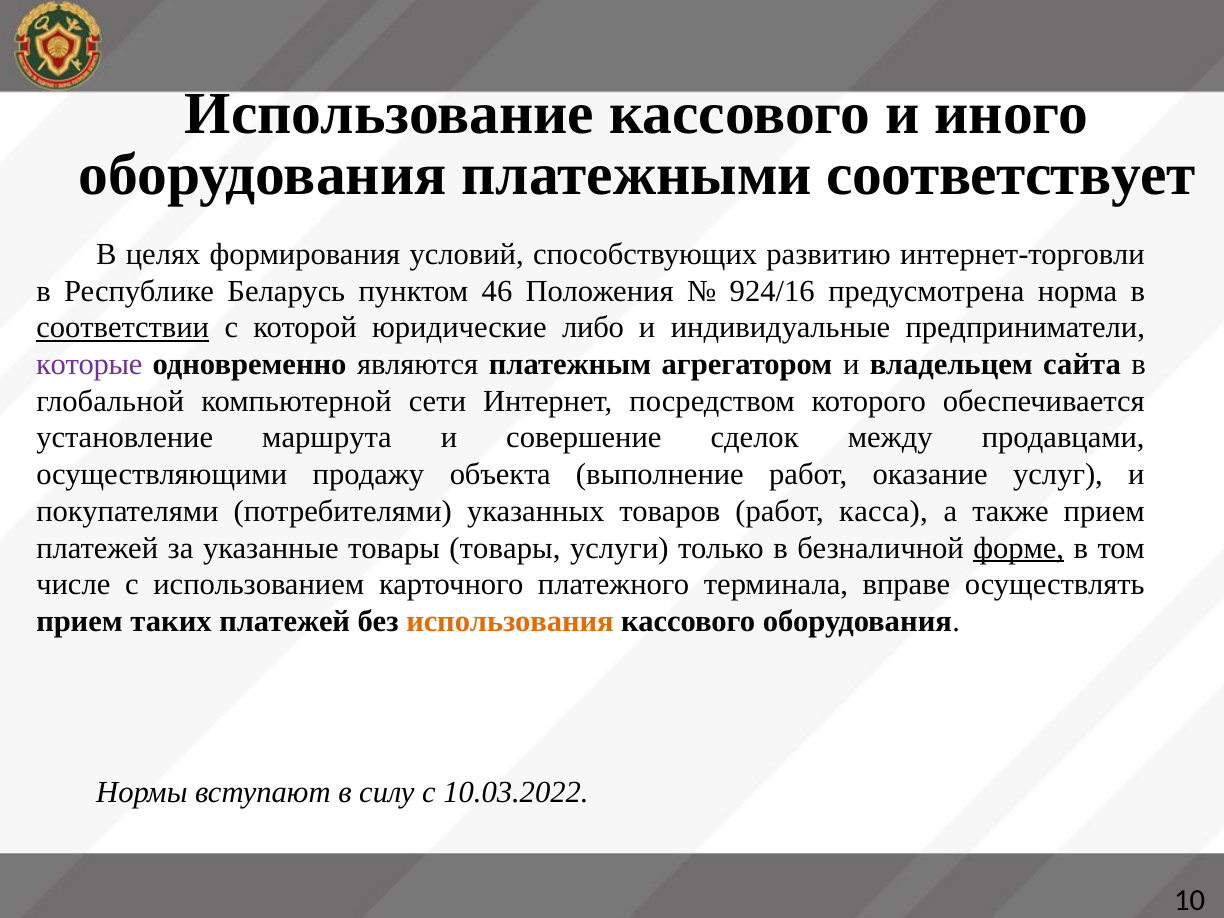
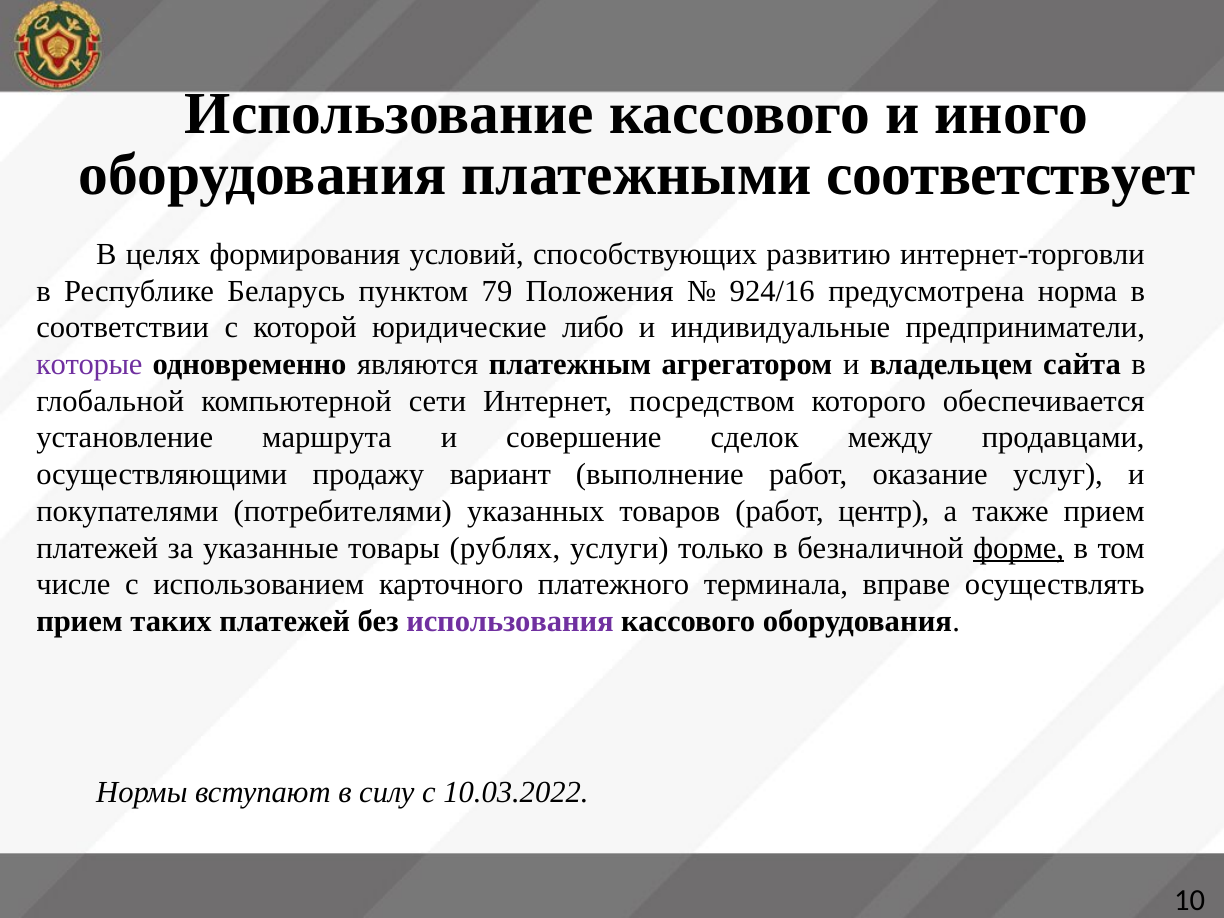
46: 46 -> 79 (497, 291)
соответствии underline: present -> none (123, 328)
объекта: объекта -> вариант (500, 475)
касса: касса -> центр (884, 511)
товары товары: товары -> рублях (505, 548)
использования colour: orange -> purple (510, 621)
